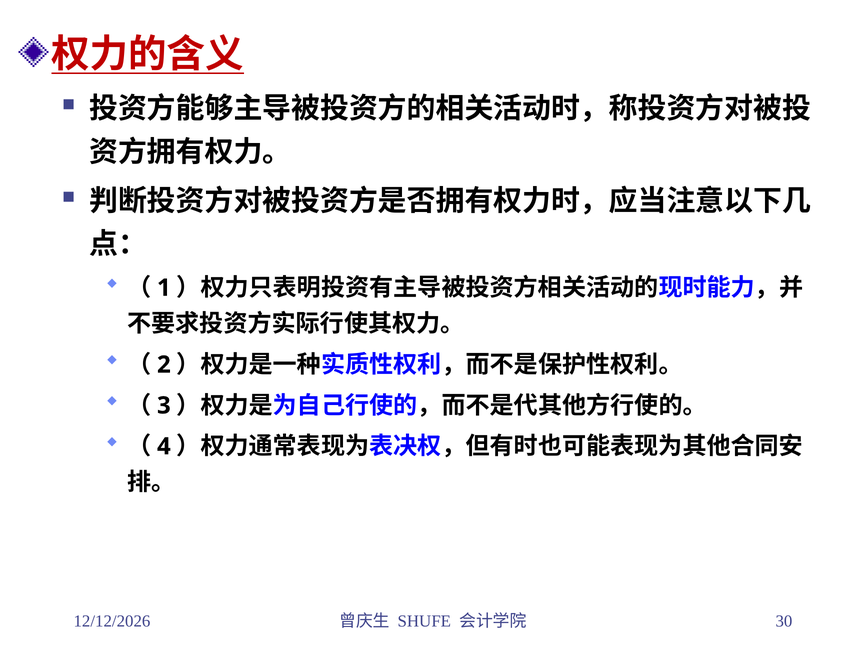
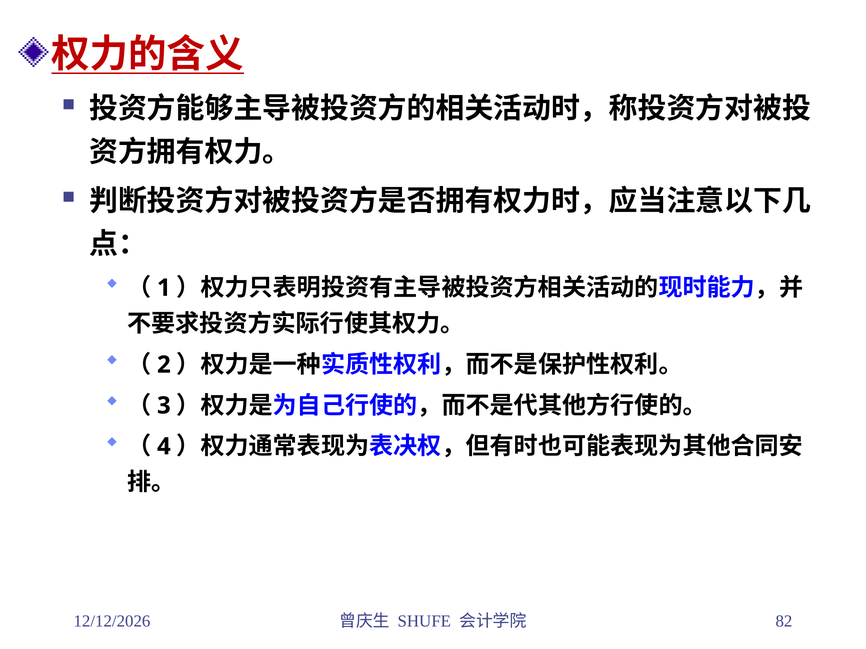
30: 30 -> 82 (784, 622)
